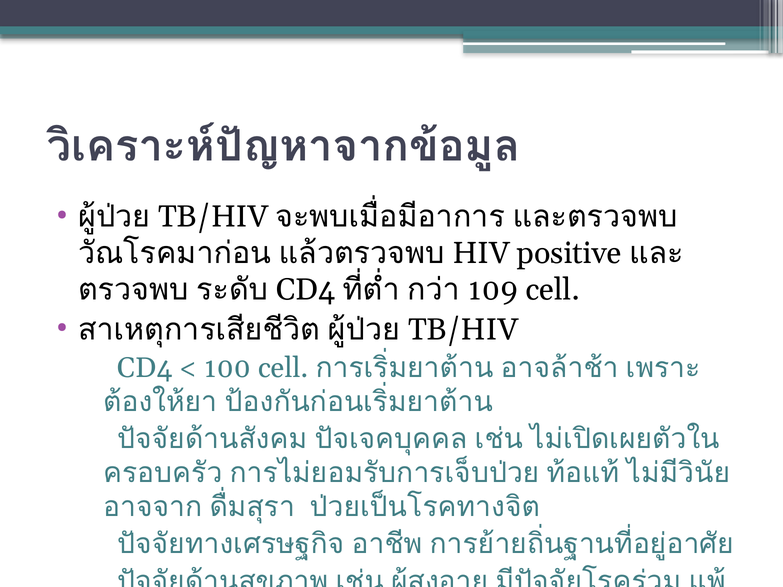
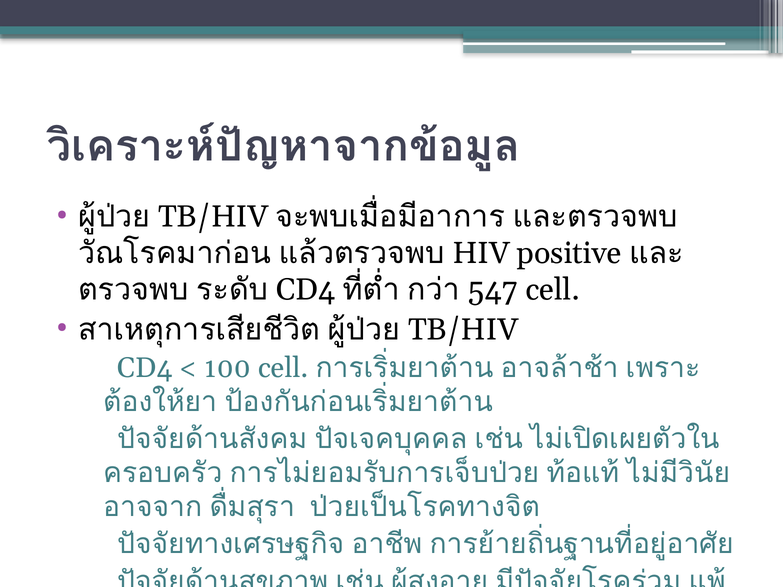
109: 109 -> 547 (493, 290)
